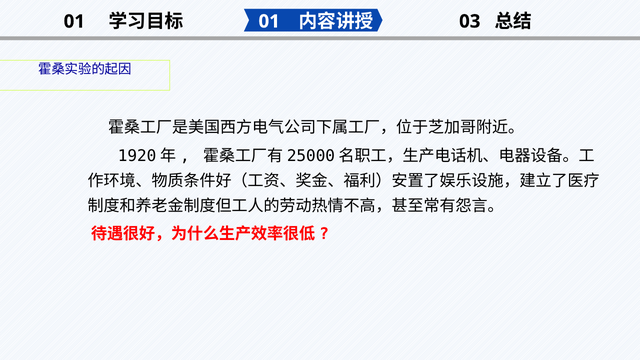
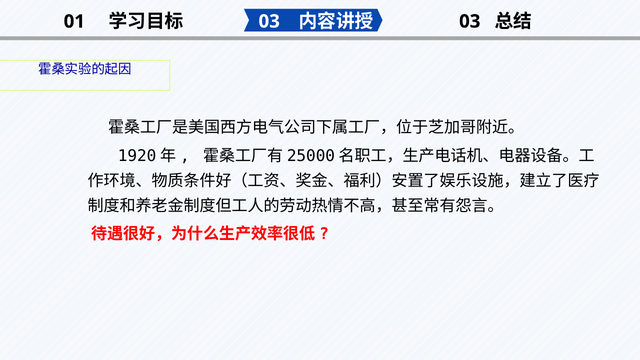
01: 01 -> 03 (269, 21)
